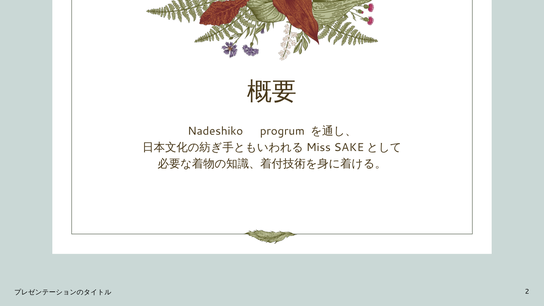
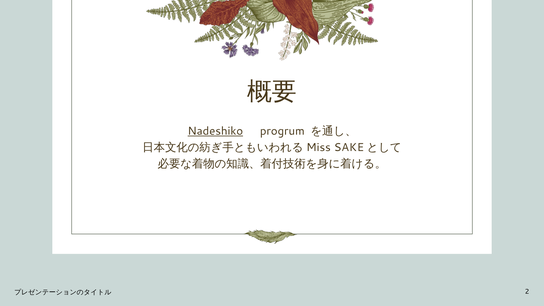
Nadeshiko underline: none -> present (215, 131)
